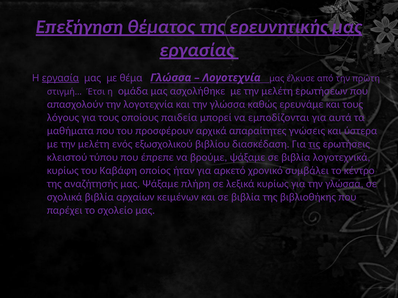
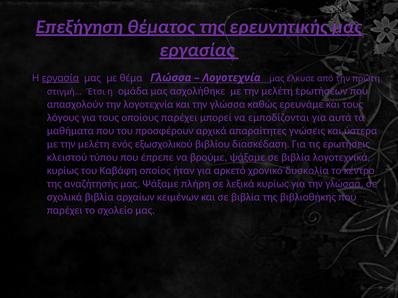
οποίους παιδεία: παιδεία -> παρέχει (179, 118)
τις underline: present -> none (314, 144)
συμβάλει: συμβάλει -> δυσκολία (307, 171)
